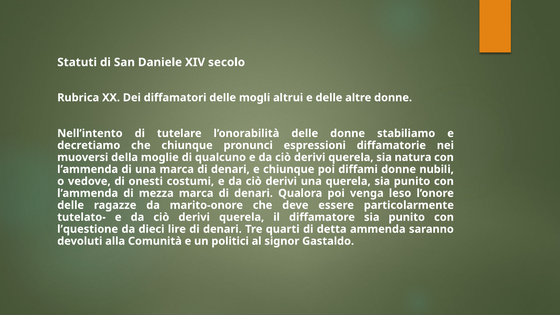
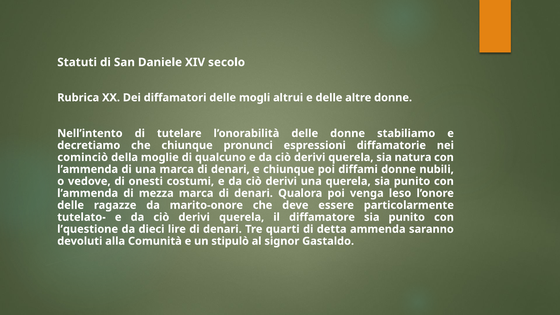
muoversi: muoversi -> cominciò (83, 157)
politici: politici -> stipulò (230, 241)
